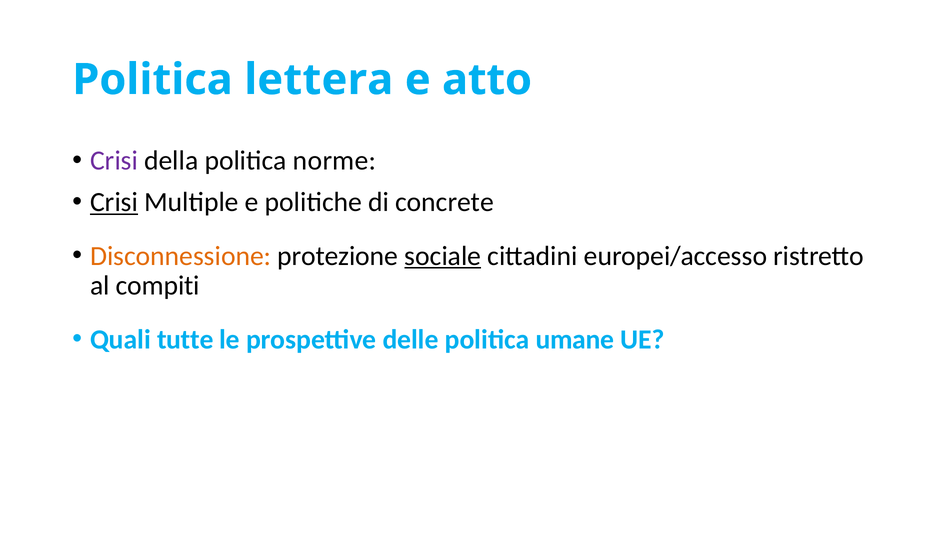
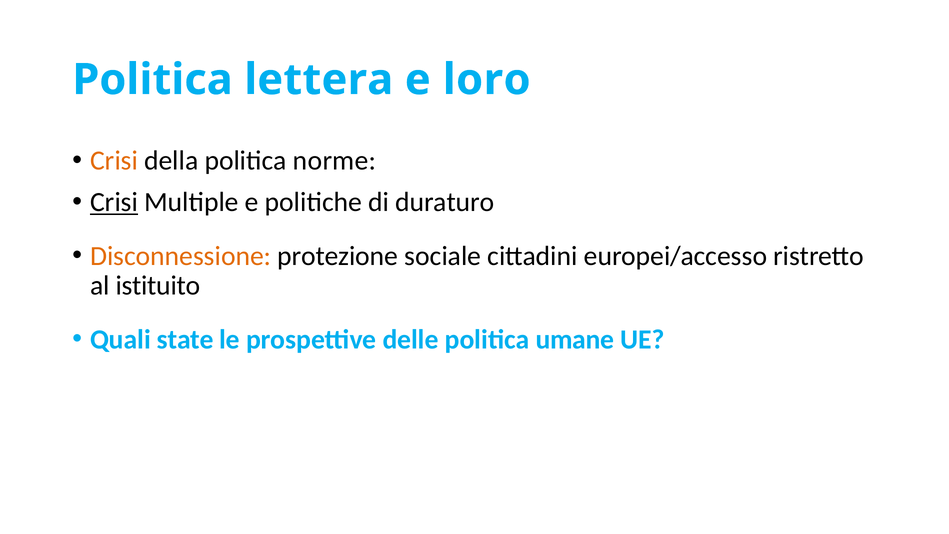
atto: atto -> loro (487, 80)
Crisi colour: purple -> orange (114, 160)
concrete: concrete -> duraturo (445, 202)
sociale underline: present -> none (443, 256)
compiti: compiti -> istituito (158, 286)
tutte: tutte -> state (185, 339)
